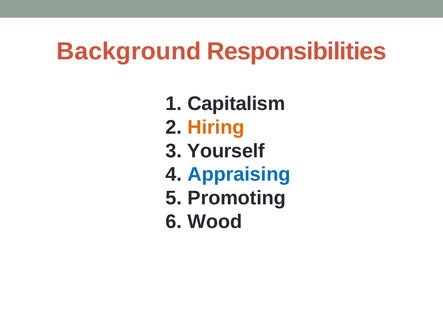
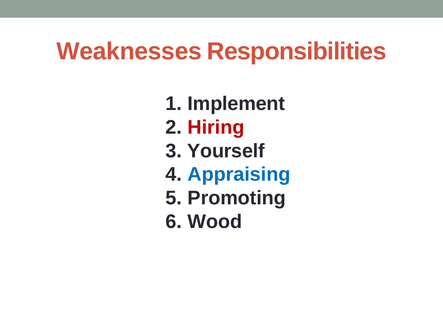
Background: Background -> Weaknesses (129, 52)
Capitalism: Capitalism -> Implement (236, 104)
Hiring colour: orange -> red (216, 127)
